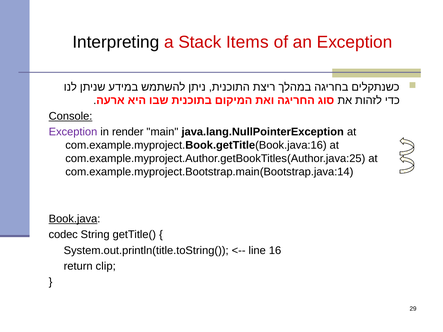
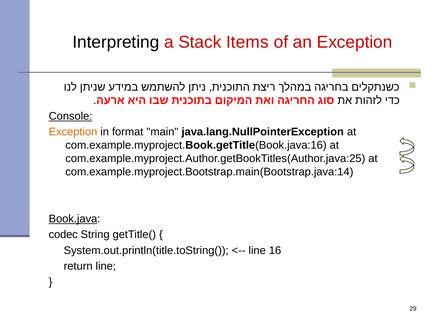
Exception colour: purple -> orange (73, 132)
render: render -> format (128, 132)
return clip: clip -> line (106, 266)
